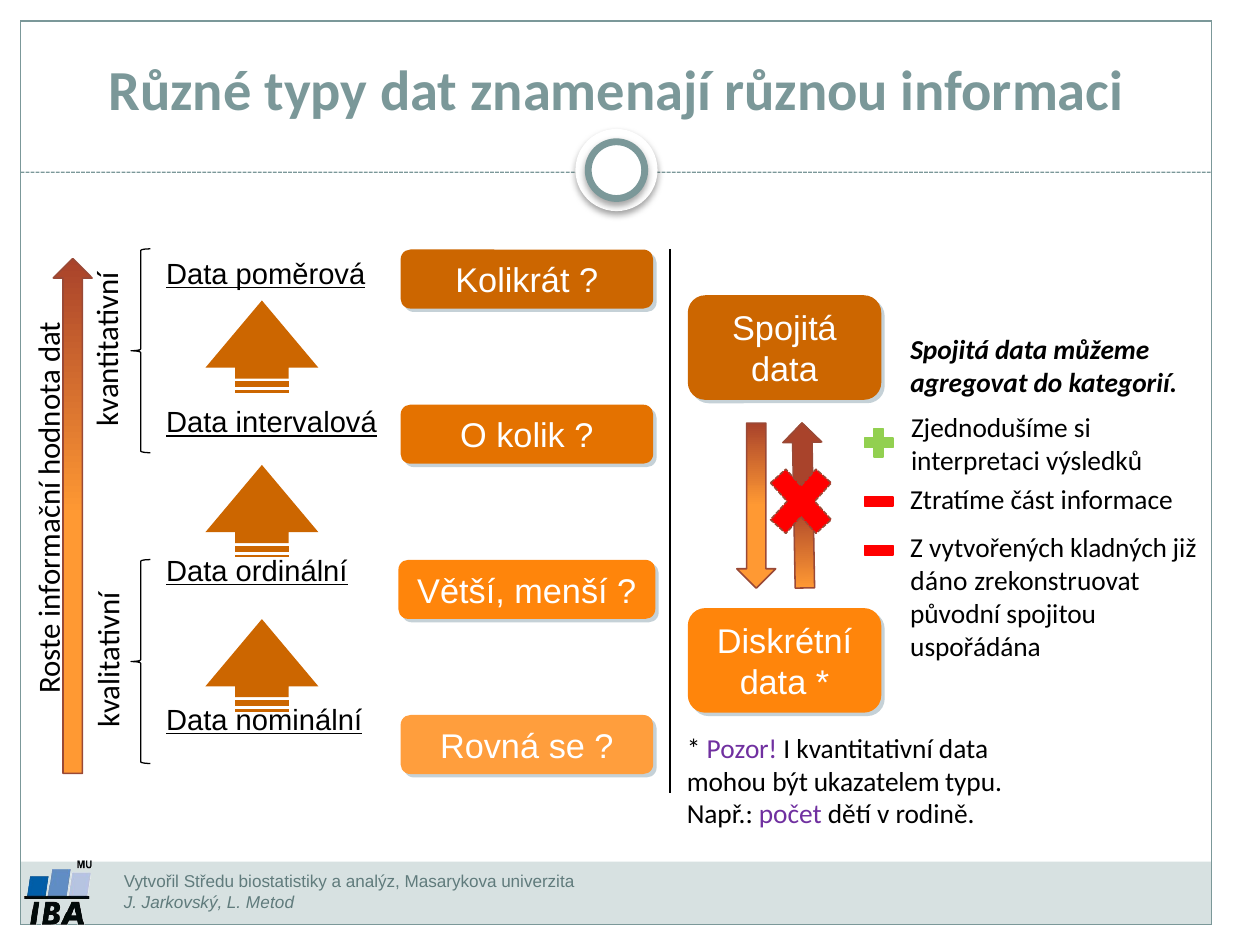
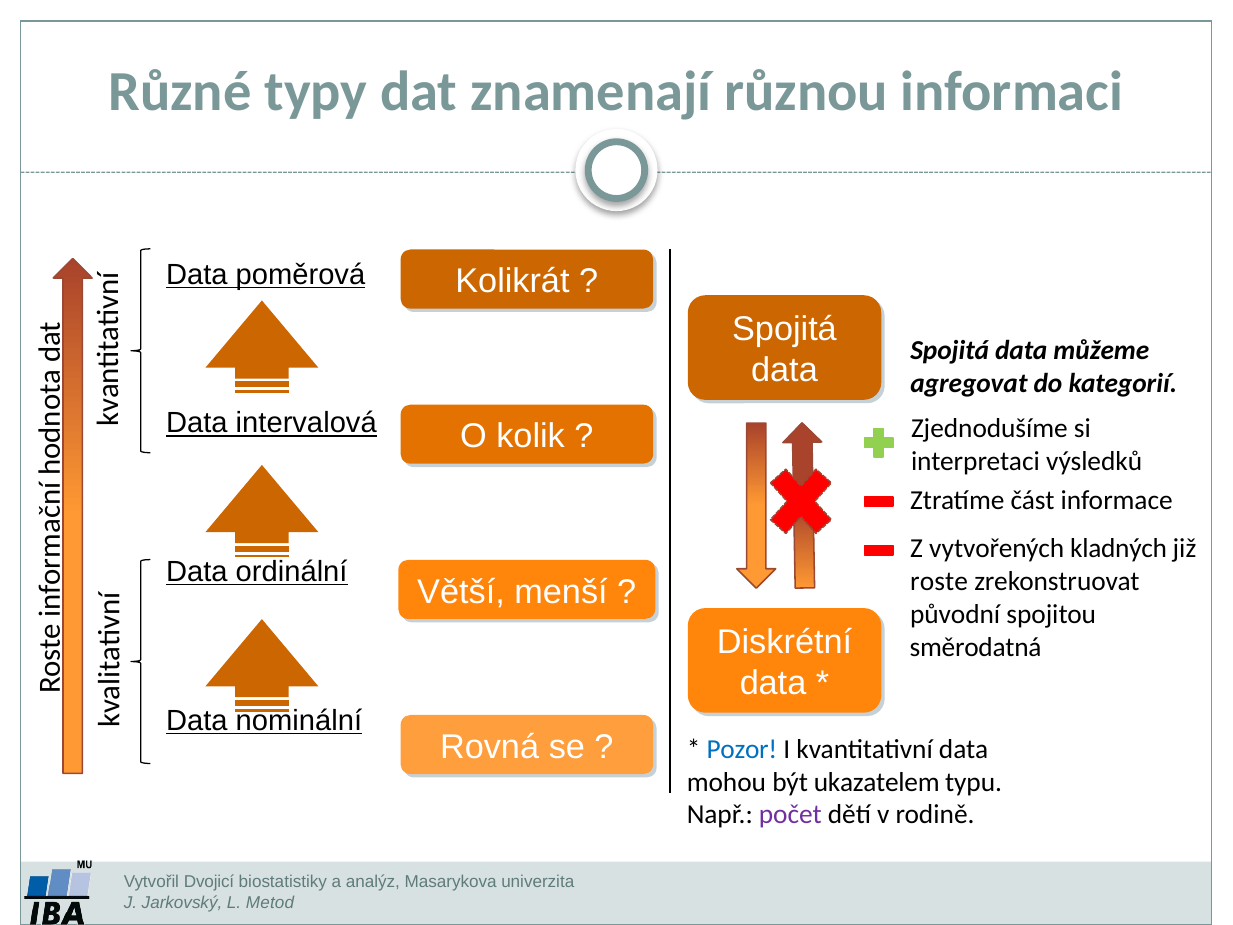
dáno: dáno -> roste (939, 581)
uspořádána: uspořádána -> směrodatná (976, 647)
Pozor colour: purple -> blue (742, 749)
Středu: Středu -> Dvojicí (209, 882)
